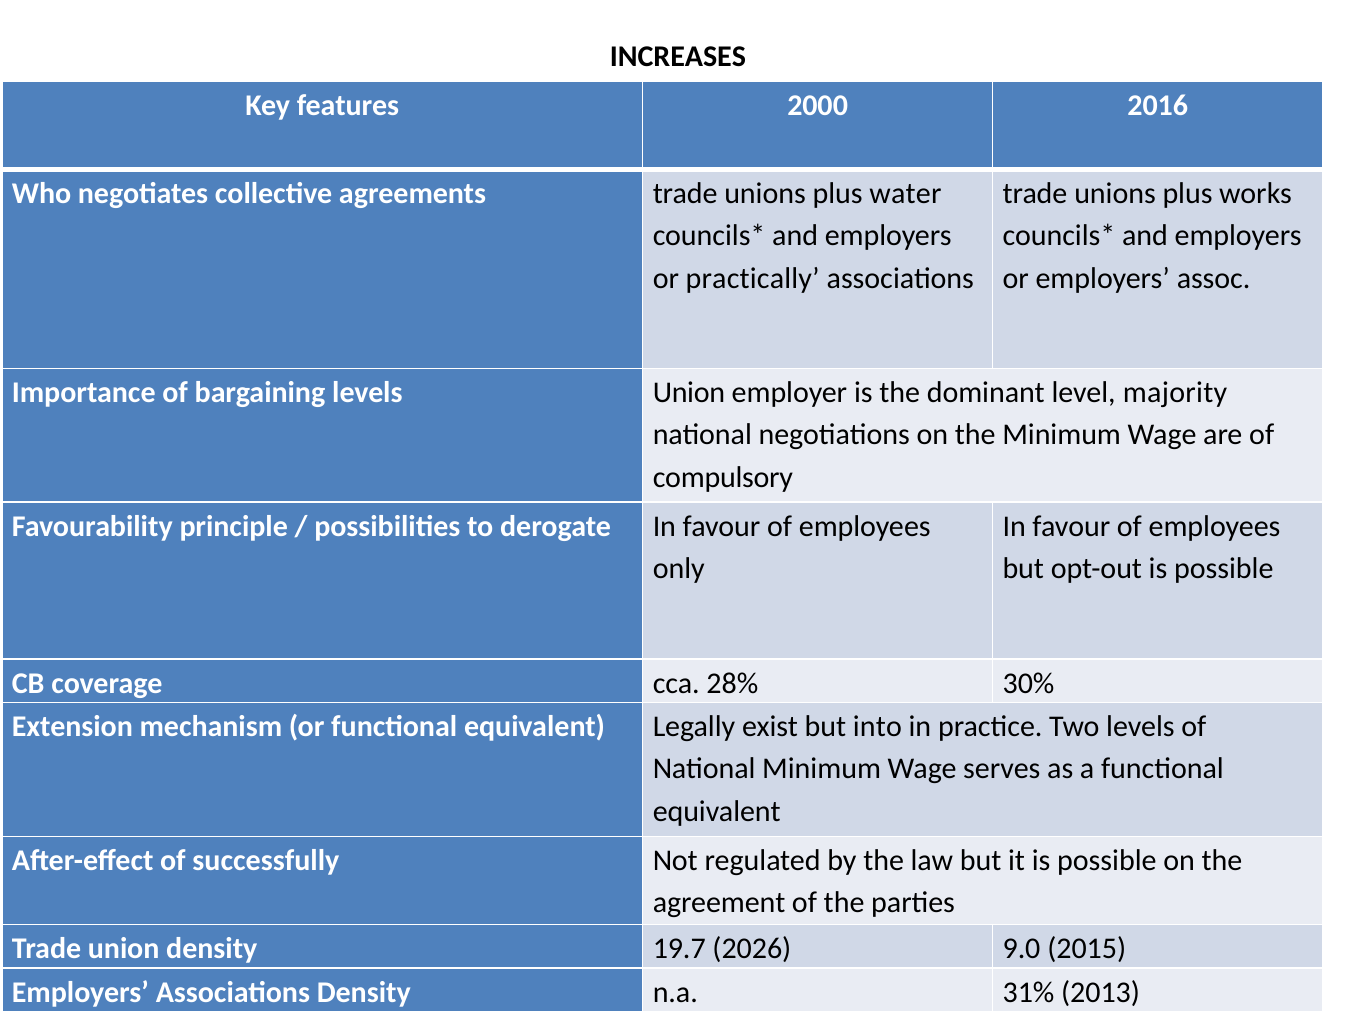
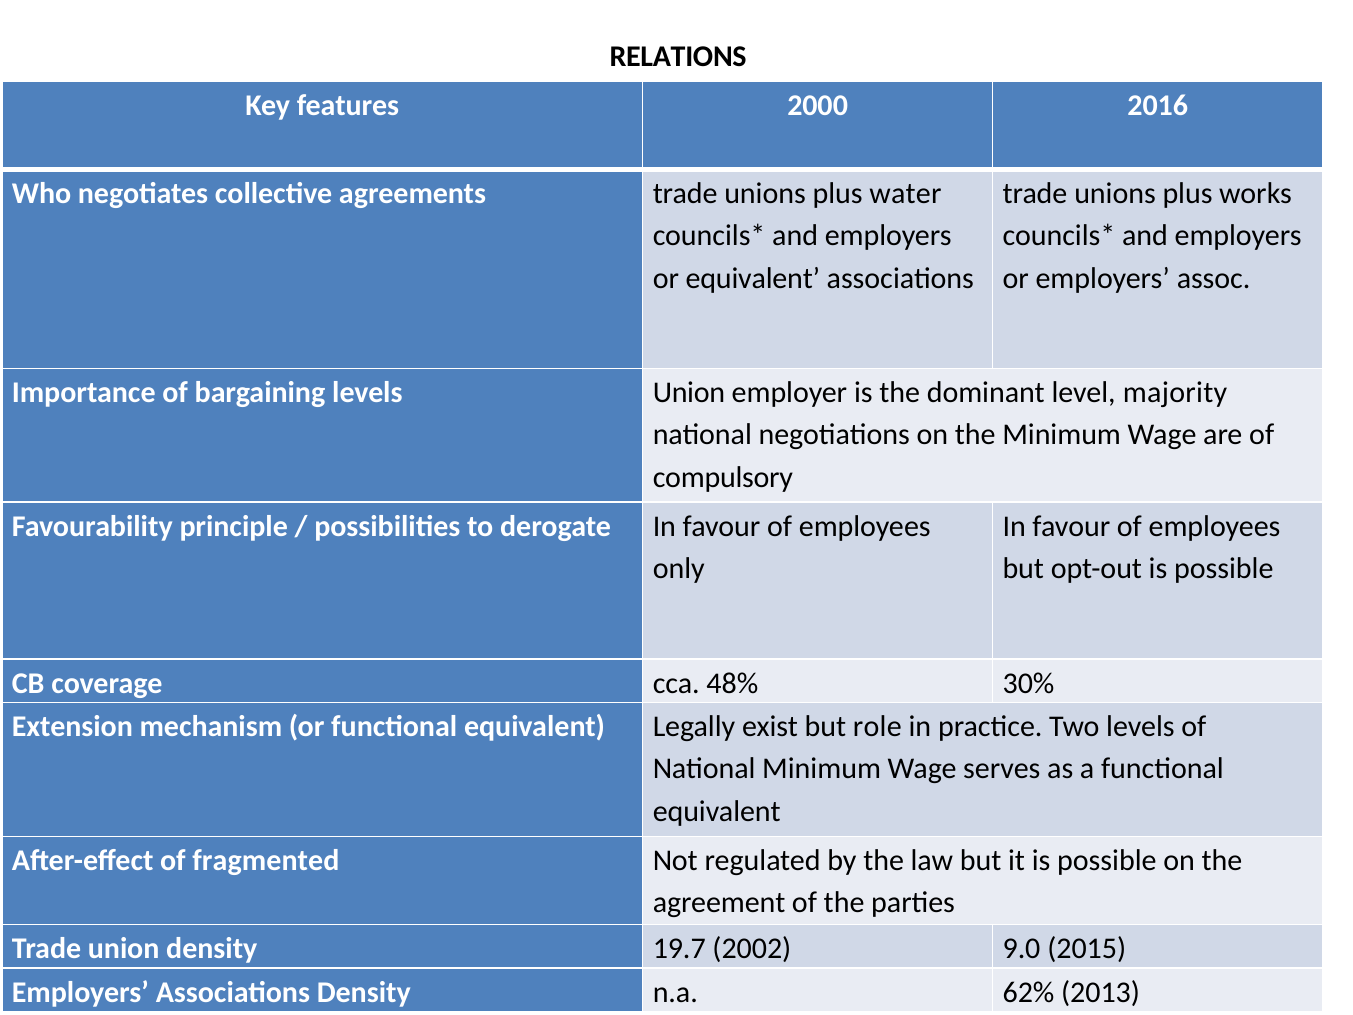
INCREASES: INCREASES -> RELATIONS (678, 57)
or practically: practically -> equivalent (753, 278)
28%: 28% -> 48% (732, 683)
into: into -> role (877, 727)
successfully: successfully -> fragmented (266, 860)
2026: 2026 -> 2002 (752, 949)
31%: 31% -> 62% (1029, 992)
